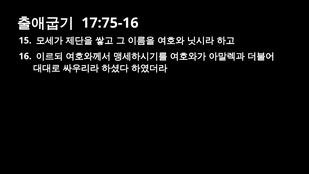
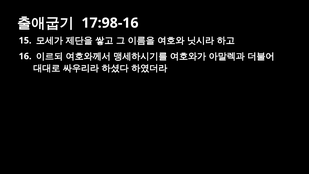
17:75-16: 17:75-16 -> 17:98-16 (110, 23)
